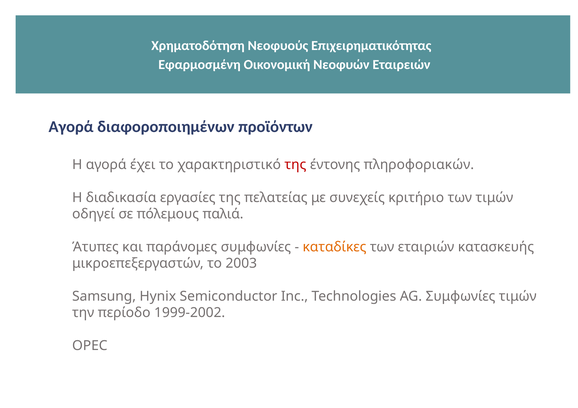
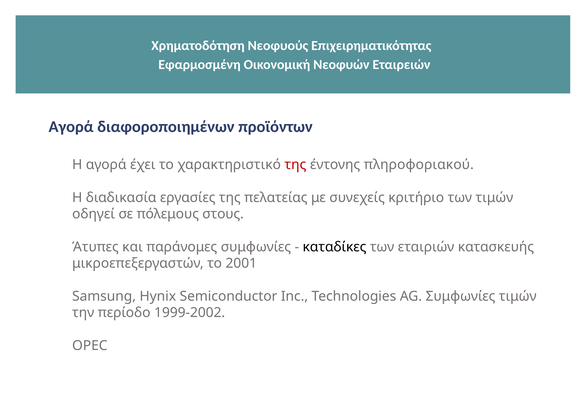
πληροφοριακών: πληροφοριακών -> πληροφοριακού (419, 165)
παλιά: παλιά -> στους (223, 214)
καταδίκες colour: orange -> black (334, 247)
2003: 2003 -> 2001 (241, 264)
